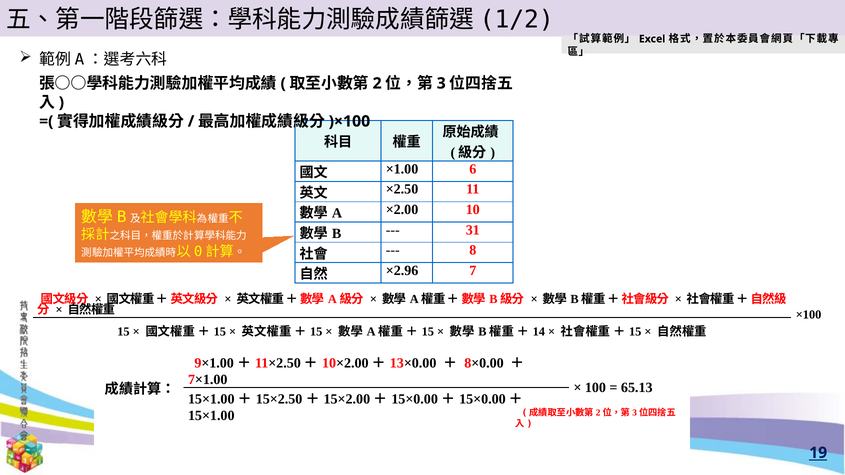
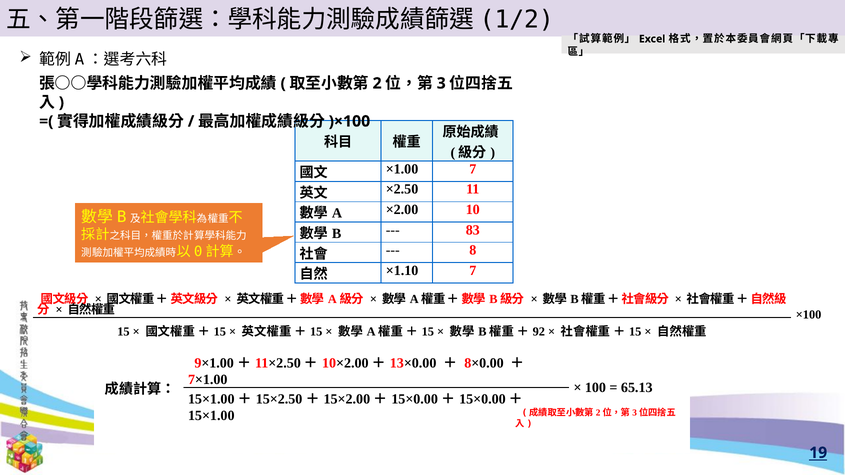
×1.00 6: 6 -> 7 (473, 169)
31: 31 -> 83 (473, 230)
×2.96: ×2.96 -> ×1.10 (402, 271)
14: 14 -> 92 (539, 332)
